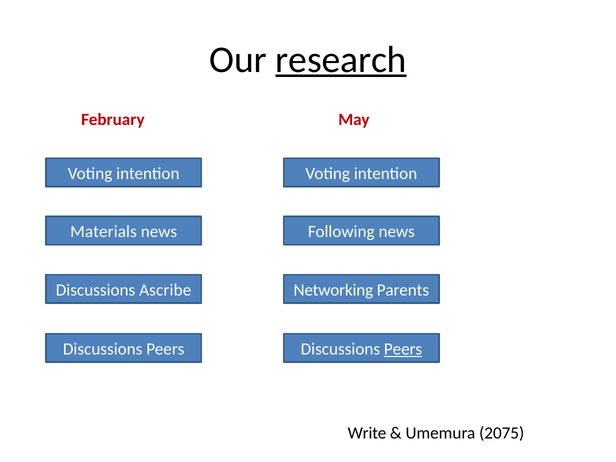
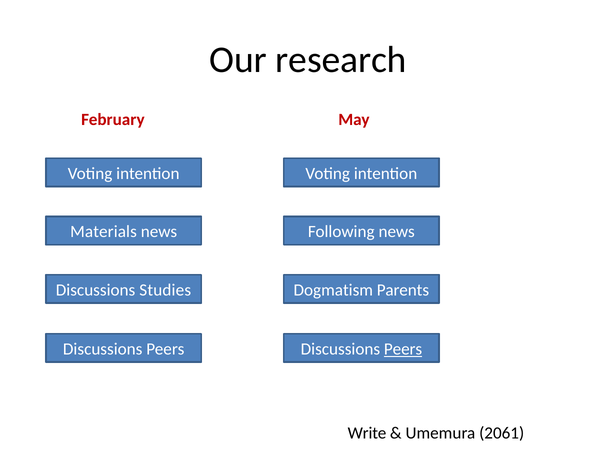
research underline: present -> none (341, 60)
Ascribe: Ascribe -> Studies (165, 290)
Networking: Networking -> Dogmatism (333, 290)
2075: 2075 -> 2061 (502, 433)
